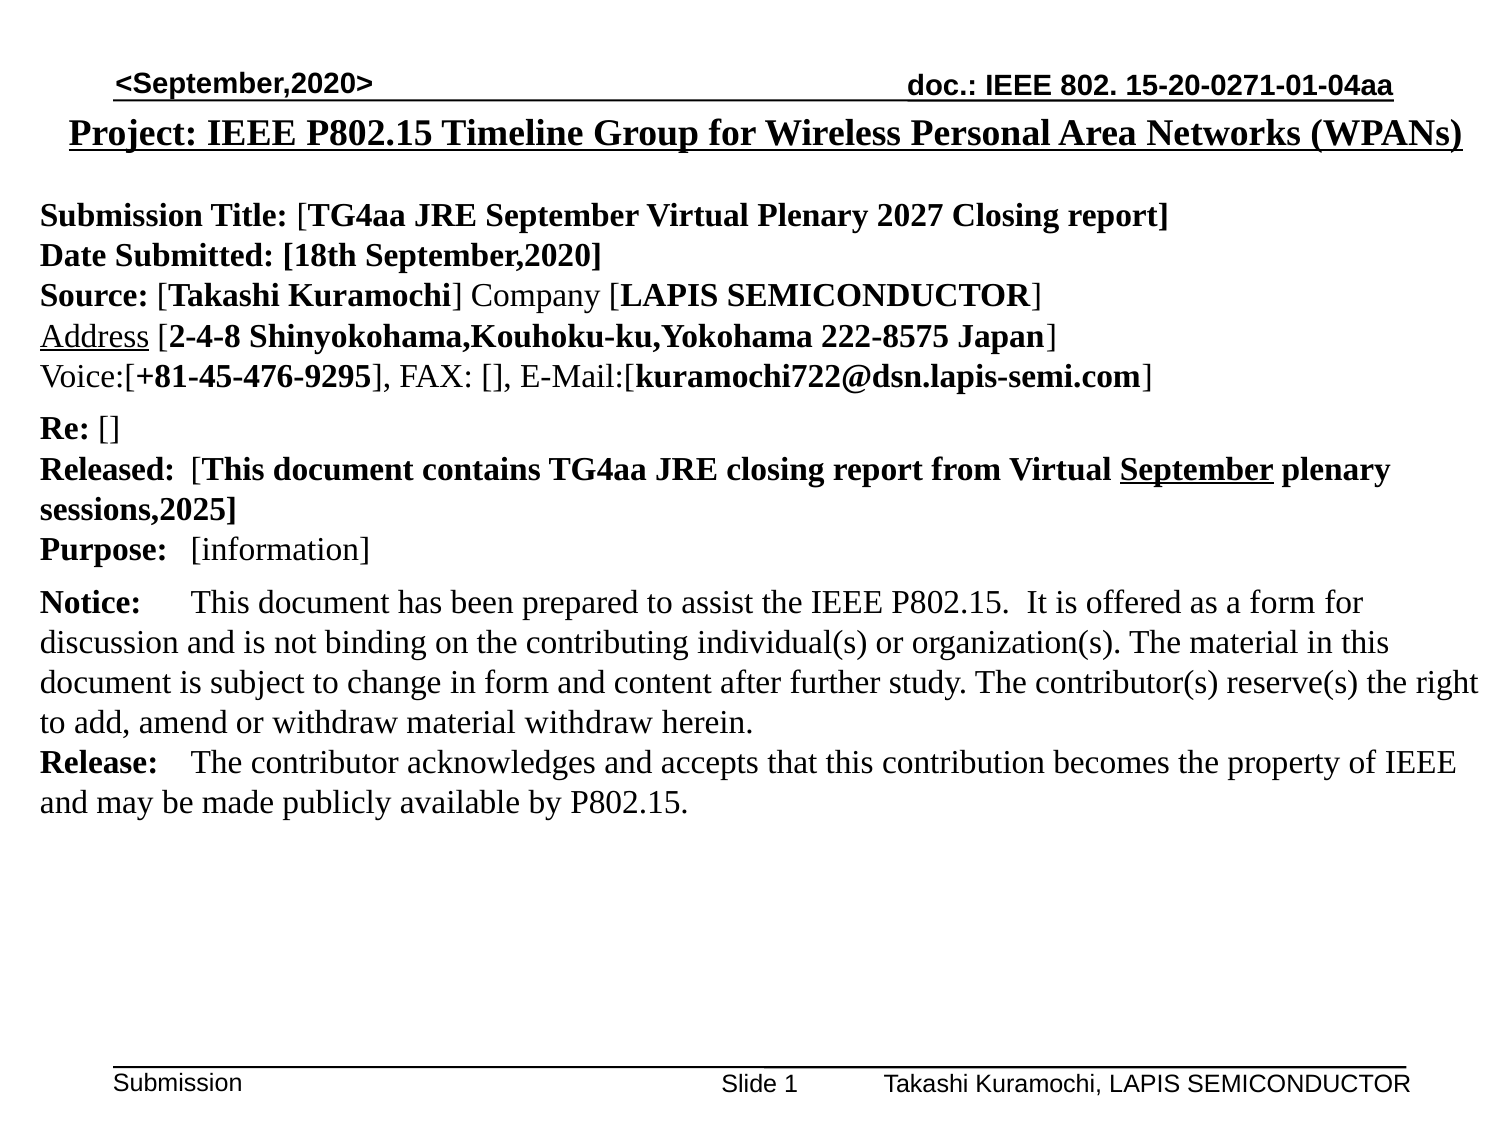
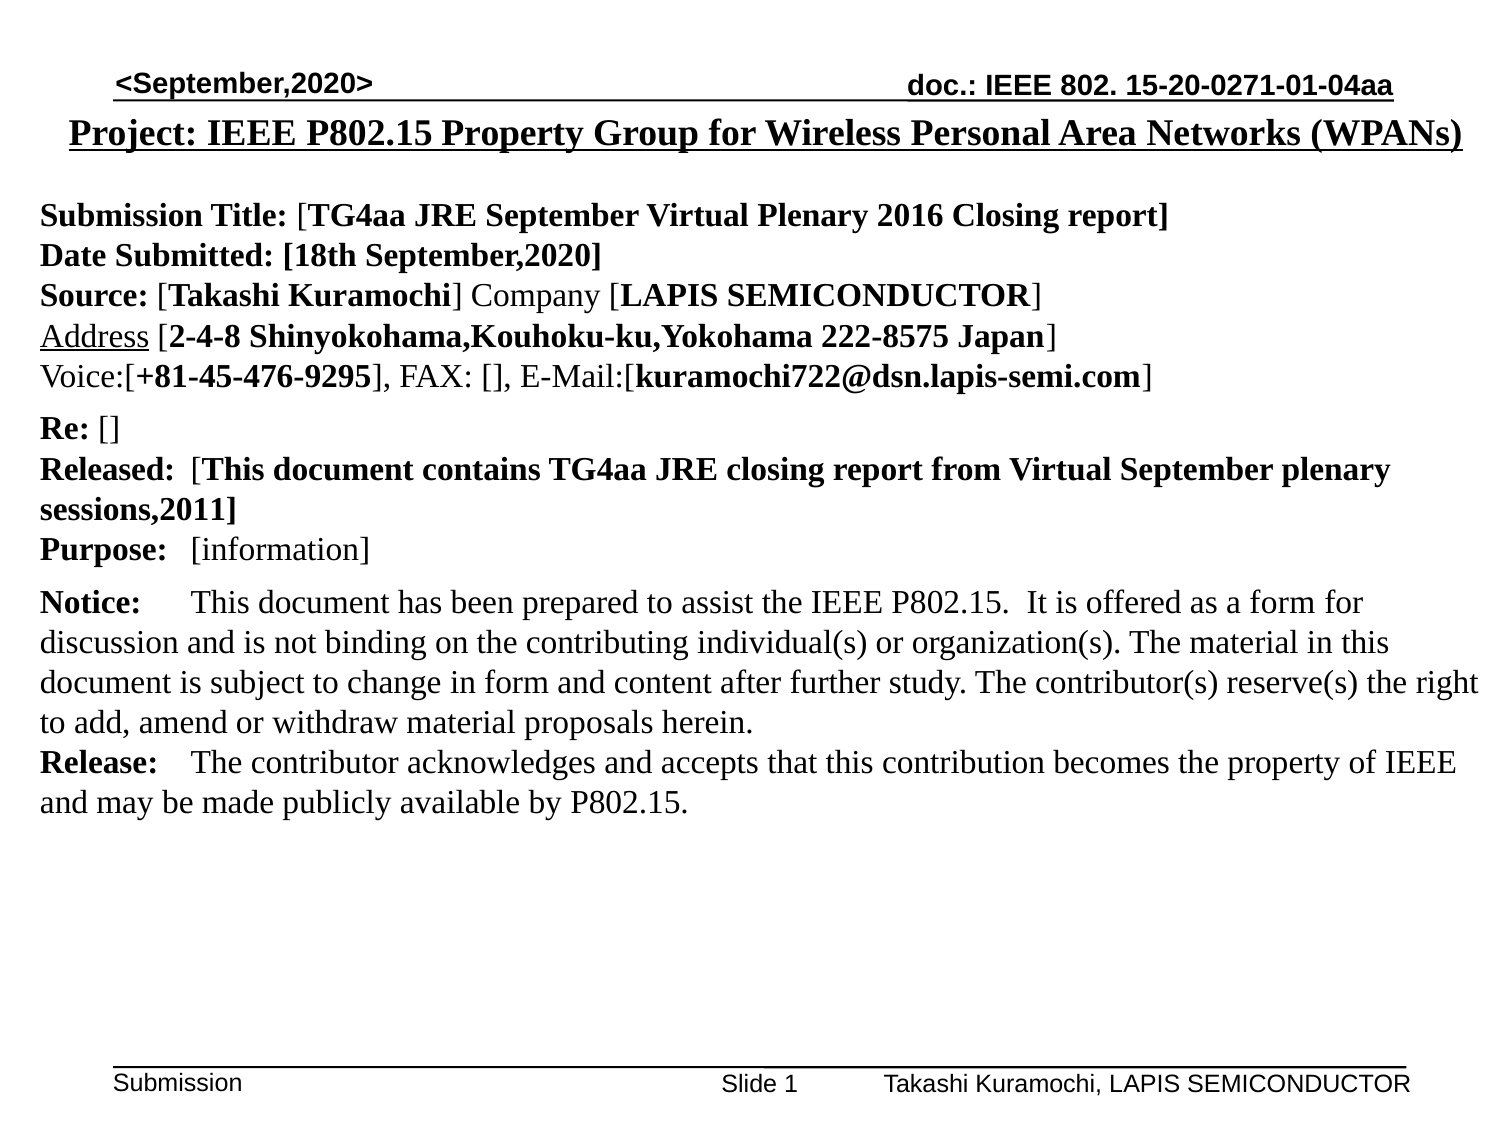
P802.15 Timeline: Timeline -> Property (513, 133)
2027: 2027 -> 2016 (910, 216)
September underline: present -> none (1197, 469)
sessions,2025: sessions,2025 -> sessions,2011 (139, 509)
material withdraw: withdraw -> proposals (589, 723)
